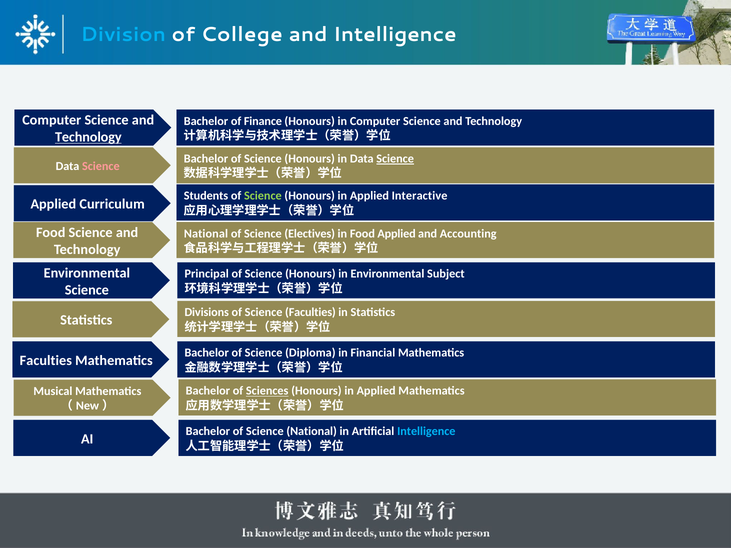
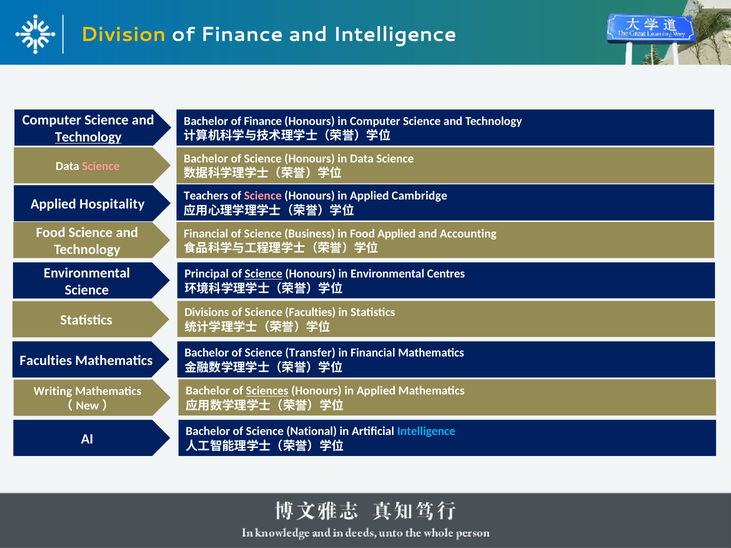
Division colour: light blue -> yellow (123, 35)
College: College -> Finance (242, 35)
Science underline: present -> none (395, 159)
Students: Students -> Teachers (206, 196)
Science colour: light green -> pink (263, 196)
Interactive: Interactive -> Cambridge (420, 196)
Curriculum: Curriculum -> Hospitality (112, 204)
National: National -> Financial (206, 234)
Electives: Electives -> Business (310, 234)
Science underline: none -> present (264, 274)
Subject: Subject -> Centres (446, 274)
Diploma: Diploma -> Transfer (310, 353)
Musical: Musical -> Writing (53, 391)
